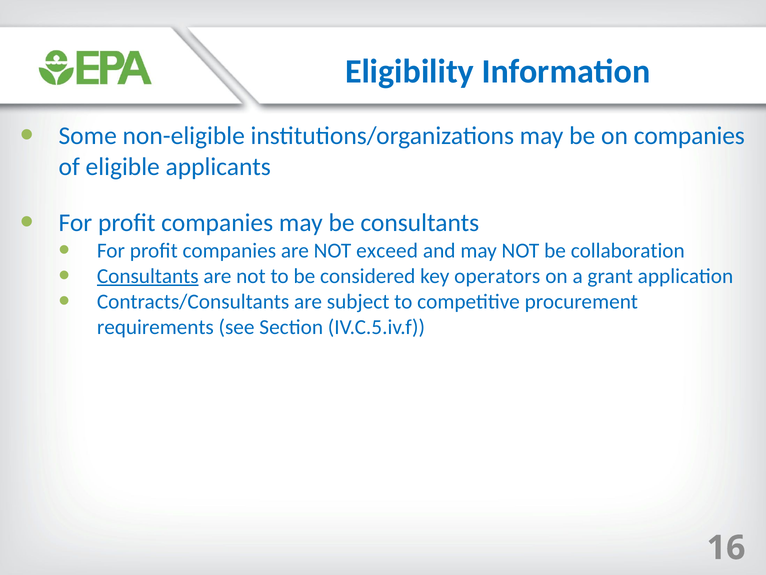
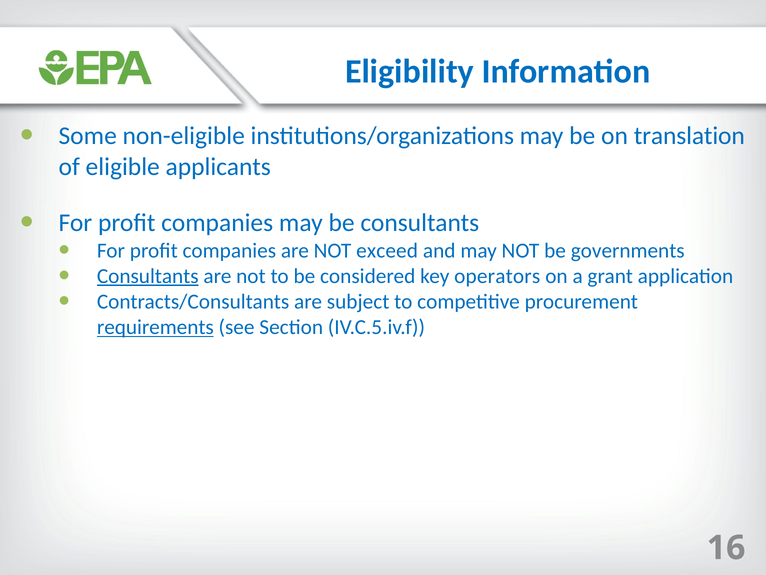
on companies: companies -> translation (689, 136)
collaboration: collaboration -> governments (628, 250)
requirements underline: none -> present (155, 327)
